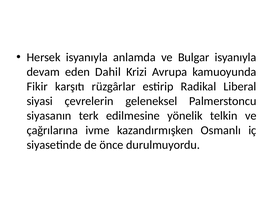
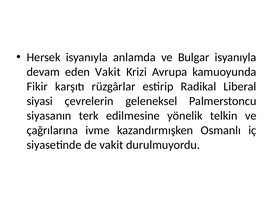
eden Dahil: Dahil -> Vakit (108, 72)
de önce: önce -> vakit (111, 145)
